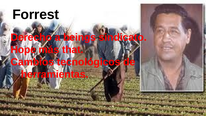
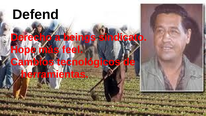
Forrest: Forrest -> Defend (36, 15)
that: that -> feel (73, 50)
